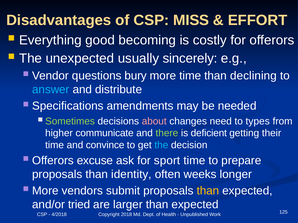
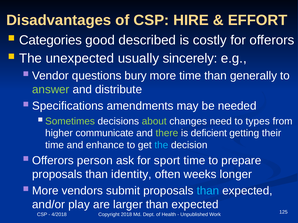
MISS: MISS -> HIRE (191, 20)
Everything: Everything -> Categories (50, 40)
becoming: becoming -> described (147, 40)
declining: declining -> generally (254, 76)
answer colour: light blue -> light green (51, 90)
about colour: pink -> light green (154, 121)
convince: convince -> enhance (105, 145)
excuse: excuse -> person (95, 161)
than colour: yellow -> light blue (208, 191)
tried: tried -> play (79, 205)
